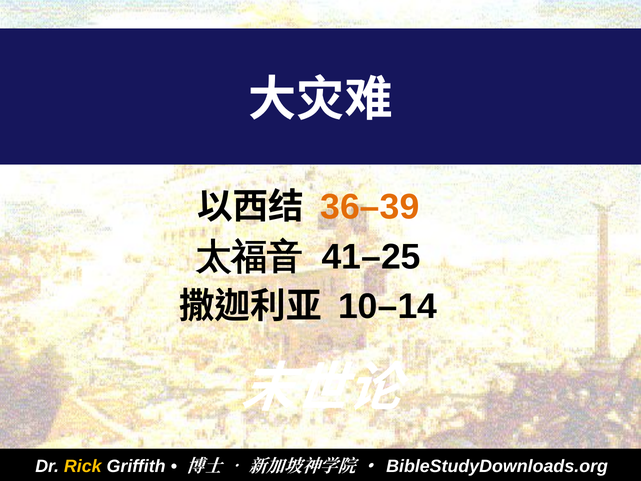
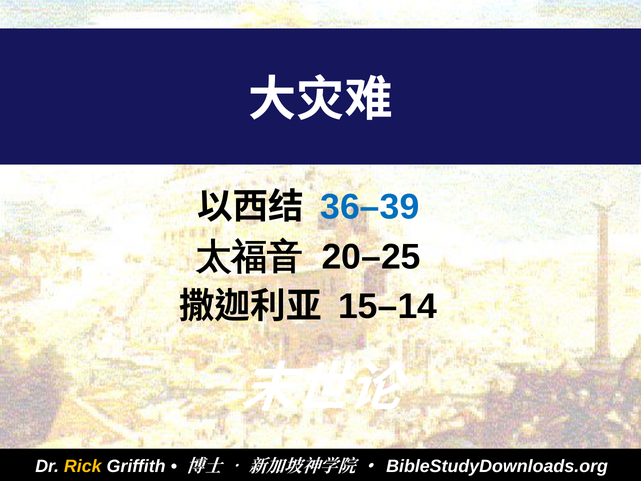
36–39 colour: orange -> blue (370, 207)
41–25: 41–25 -> 20–25 (371, 257)
10–14: 10–14 -> 15–14 (388, 306)
